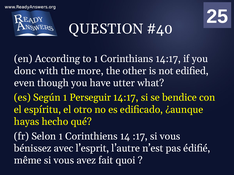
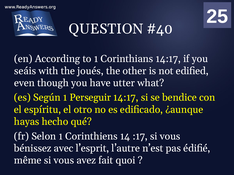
donc: donc -> seáis (25, 71)
more: more -> joués (90, 71)
